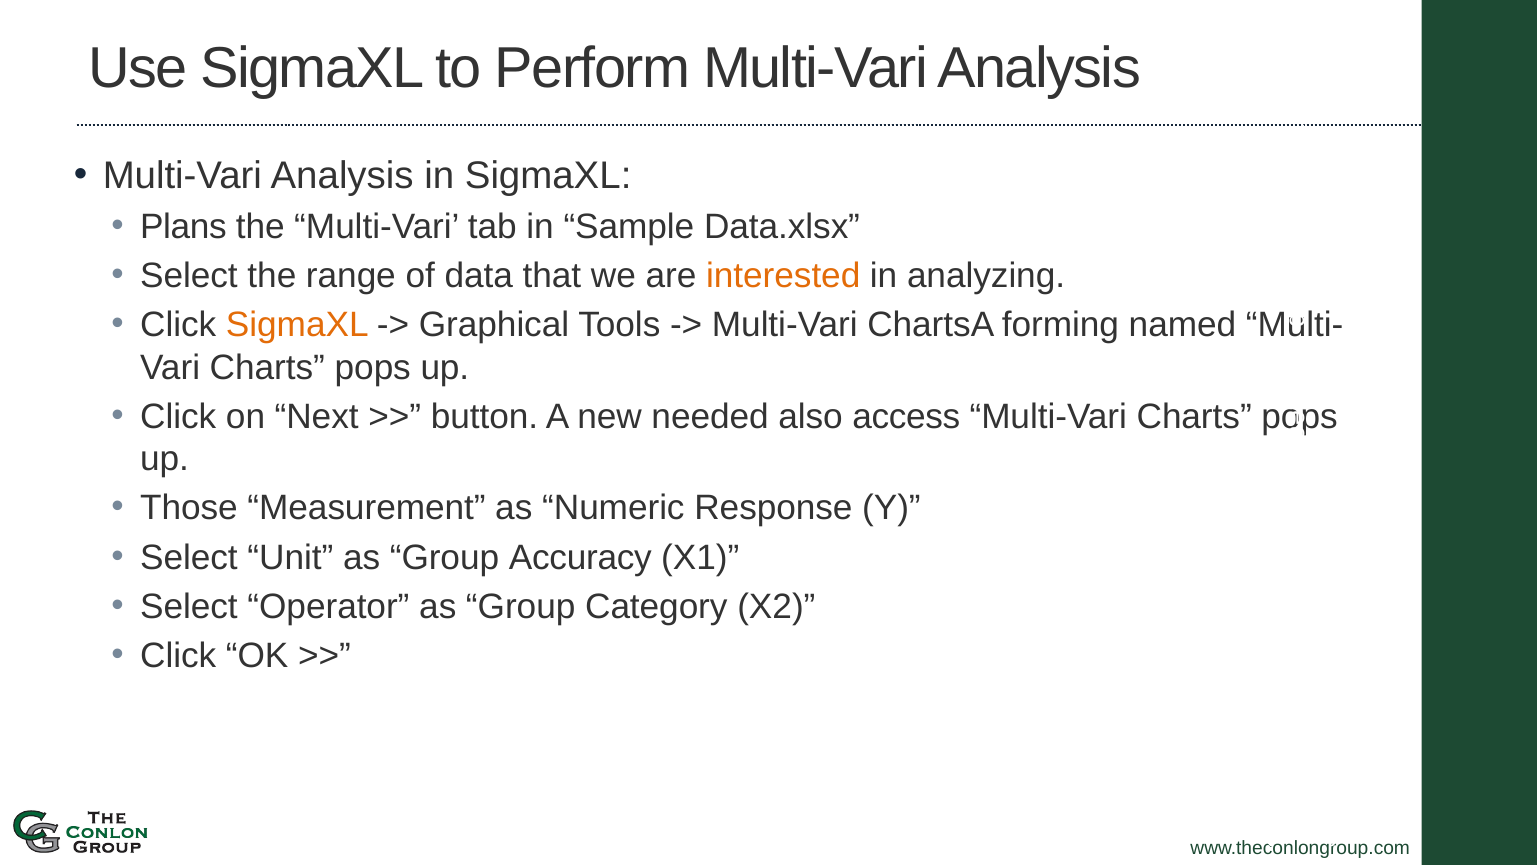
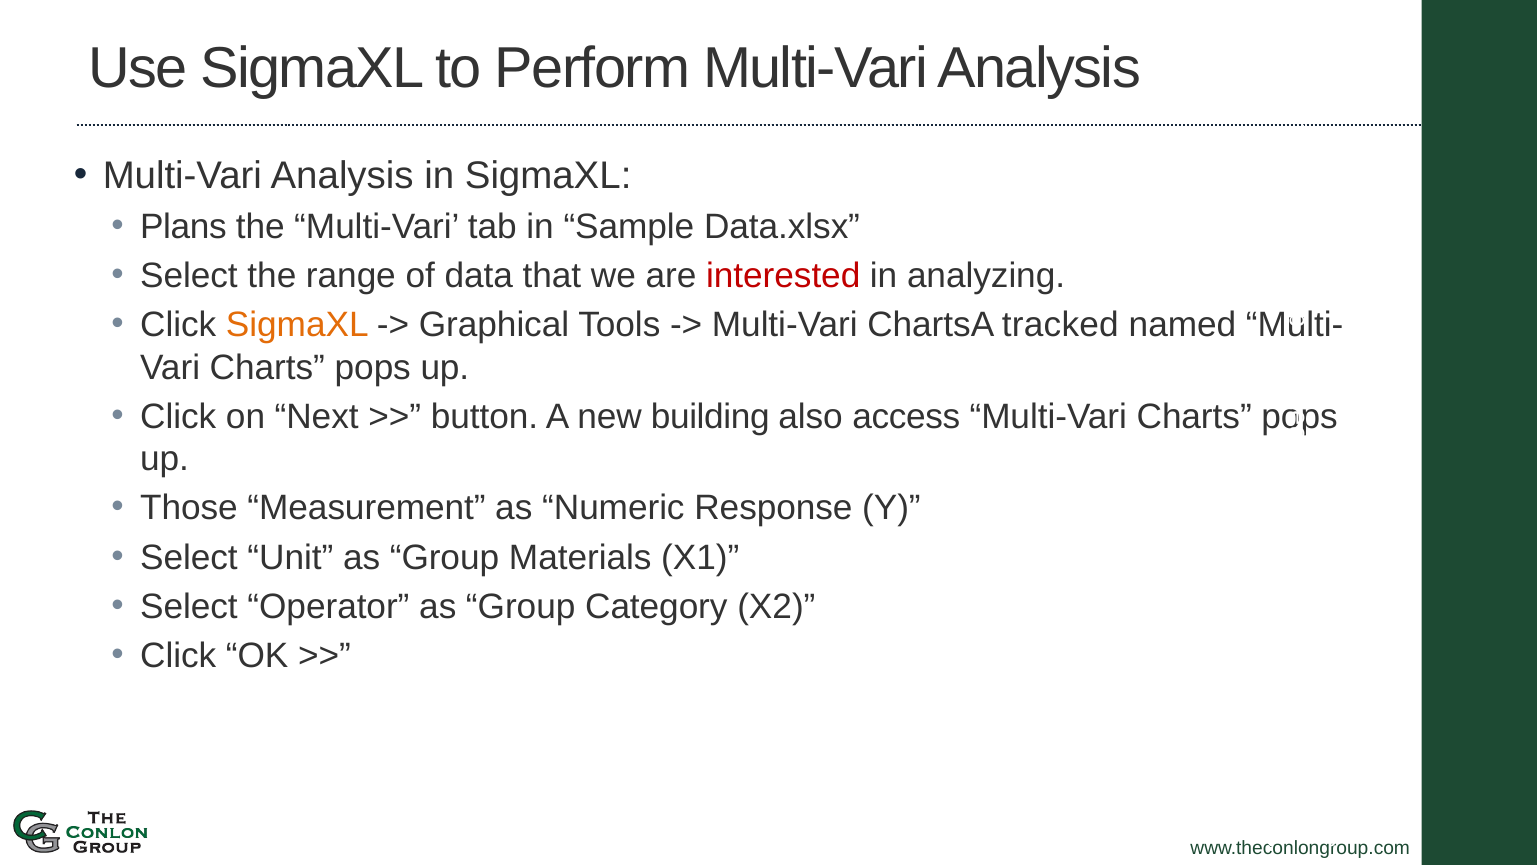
interested colour: orange -> red (783, 276)
forming: forming -> tracked (1060, 325)
needed: needed -> building (710, 416)
Accuracy: Accuracy -> Materials (580, 557)
